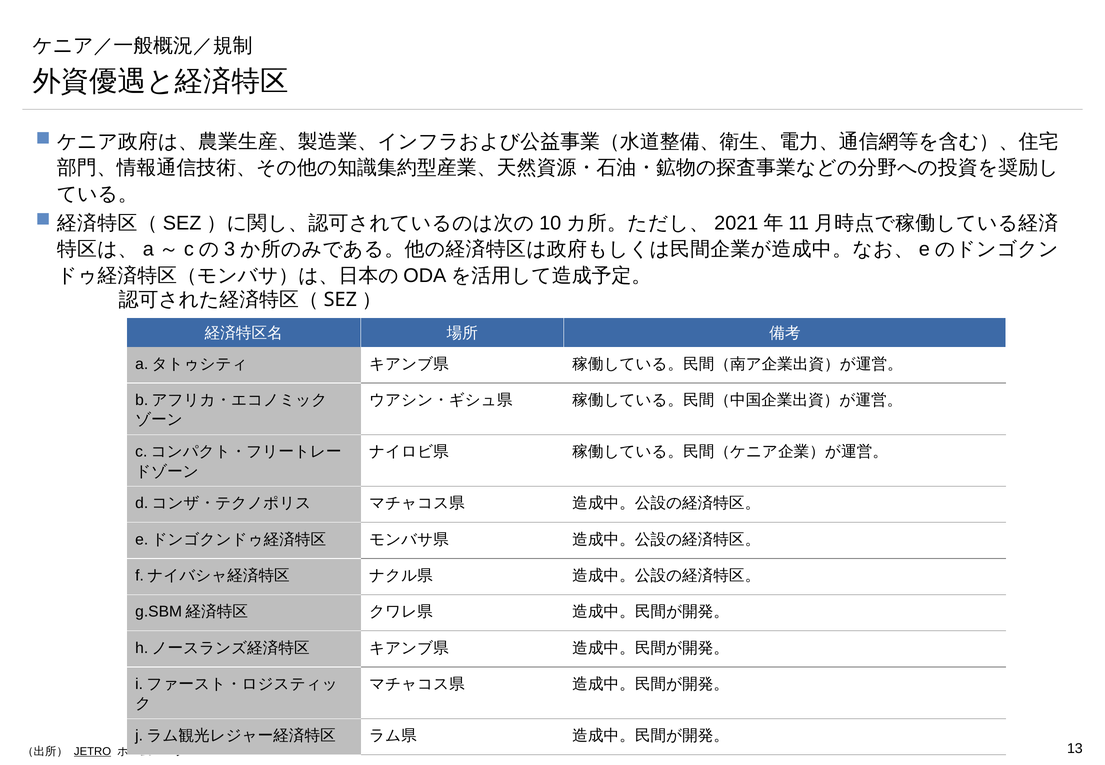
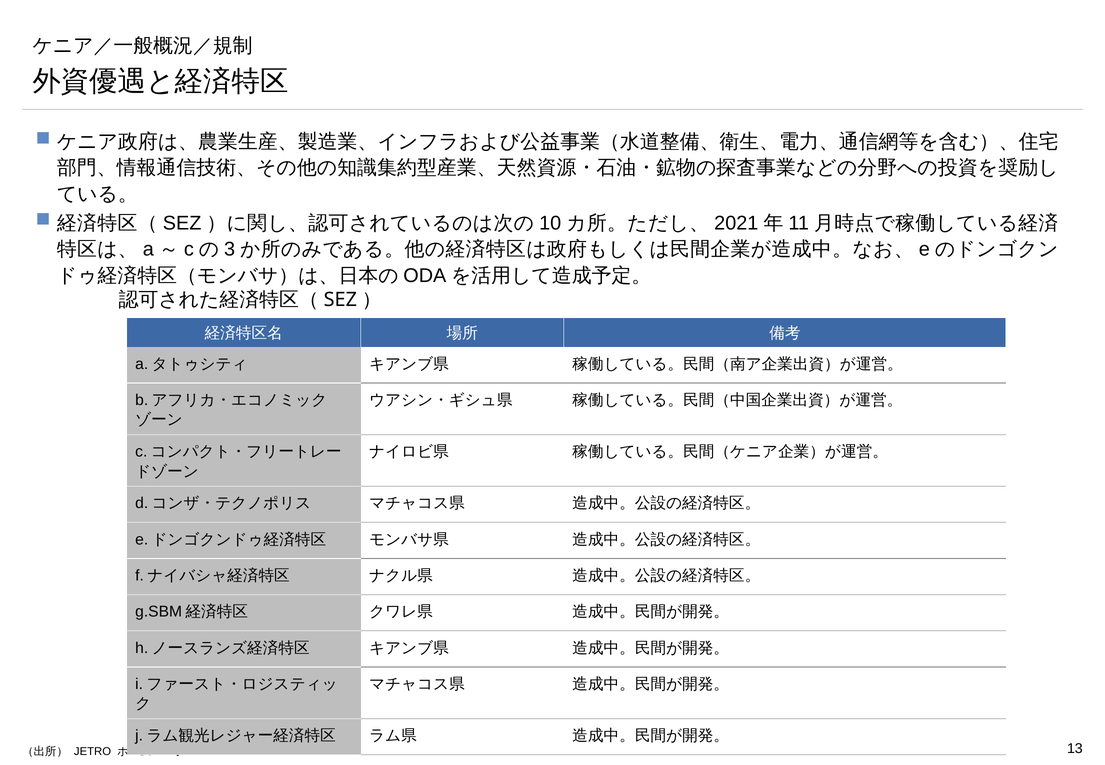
JETRO underline: present -> none (93, 751)
